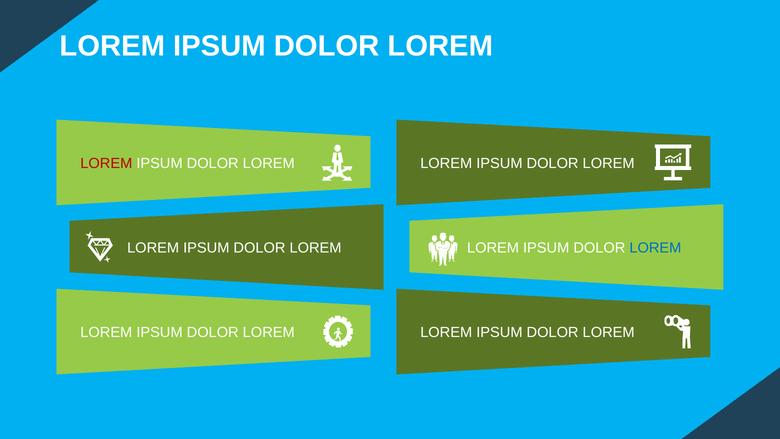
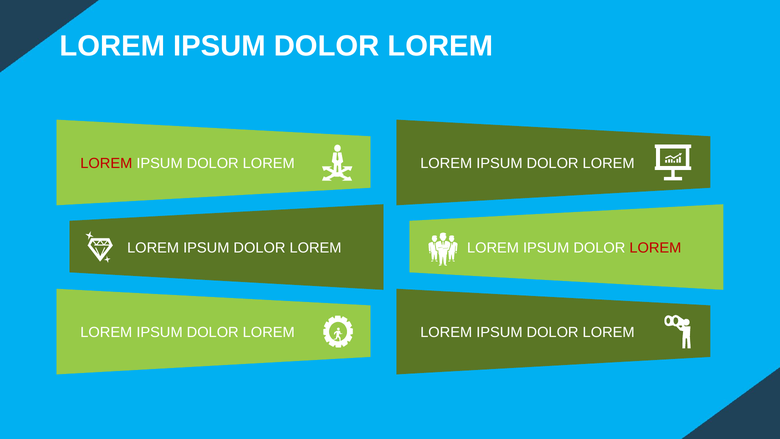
LOREM colour: blue -> red (655, 248)
